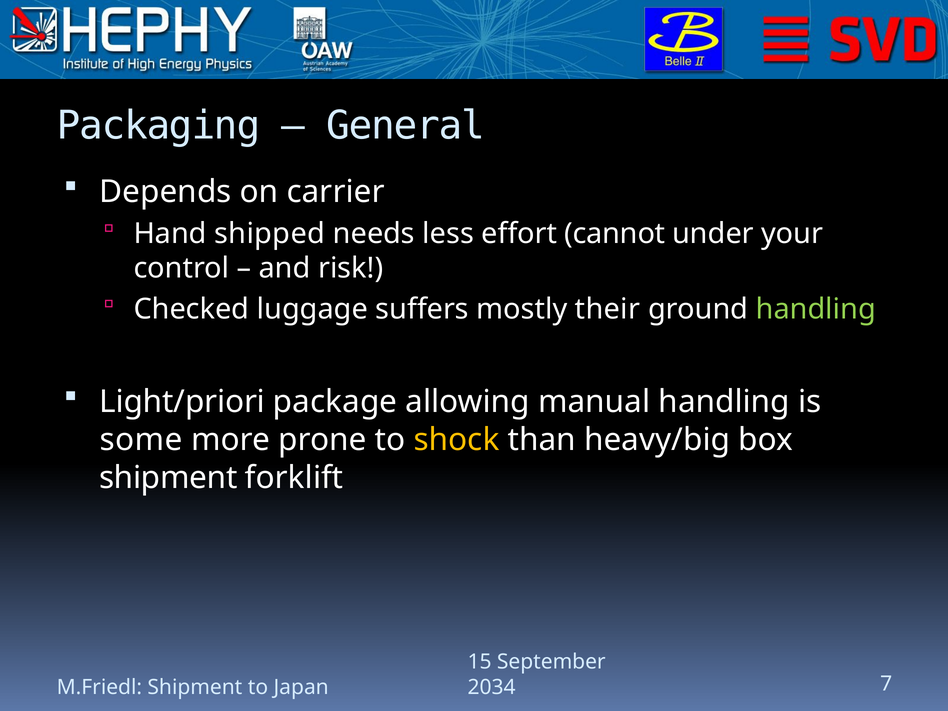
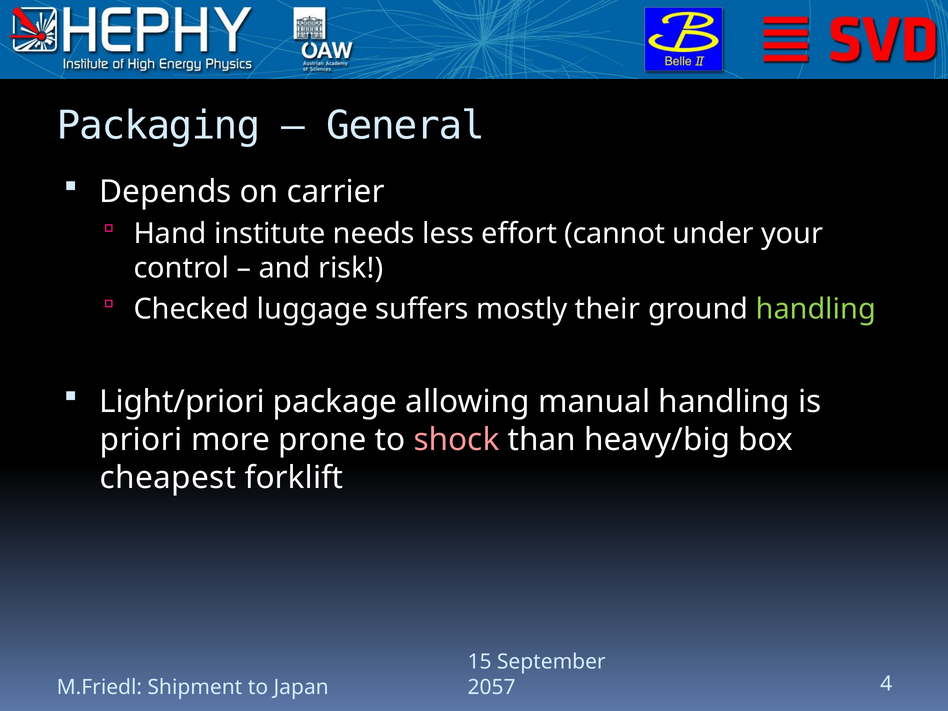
shipped: shipped -> institute (270, 234)
some: some -> priori (141, 440)
shock colour: yellow -> pink (457, 440)
shipment: shipment -> cheapest (168, 478)
2034: 2034 -> 2057 (492, 687)
7: 7 -> 4 (886, 684)
